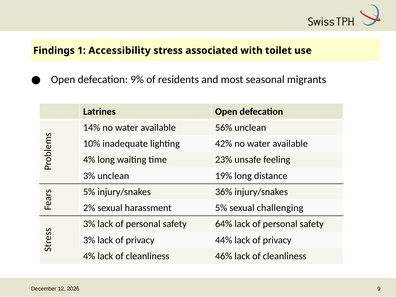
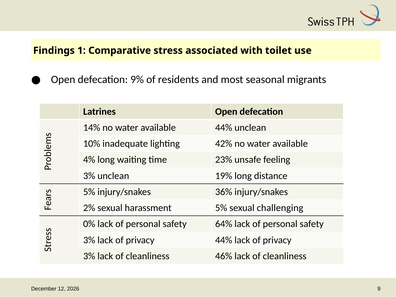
Accessibility: Accessibility -> Comparative (120, 51)
available 56%: 56% -> 44% (224, 128)
3%: 3% -> 0% (89, 224)
4%: 4% -> 3% (89, 256)
